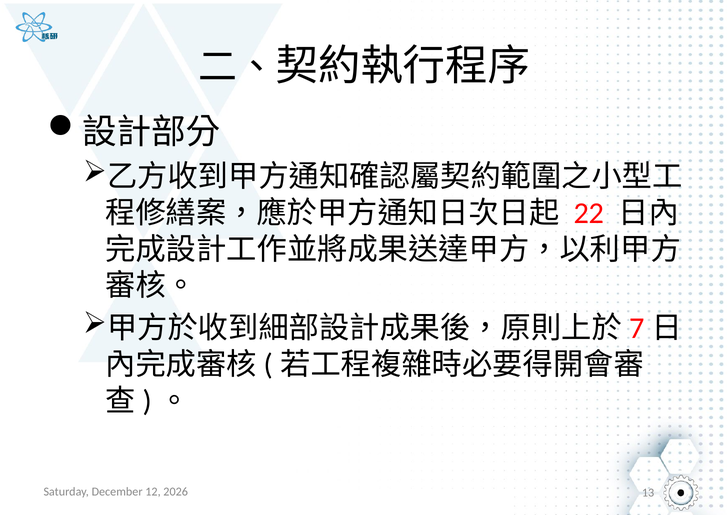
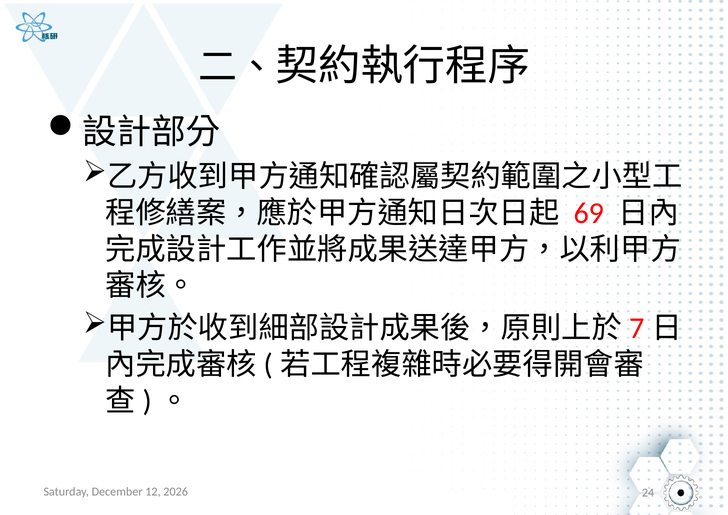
22: 22 -> 69 (589, 213)
13: 13 -> 24 (648, 492)
